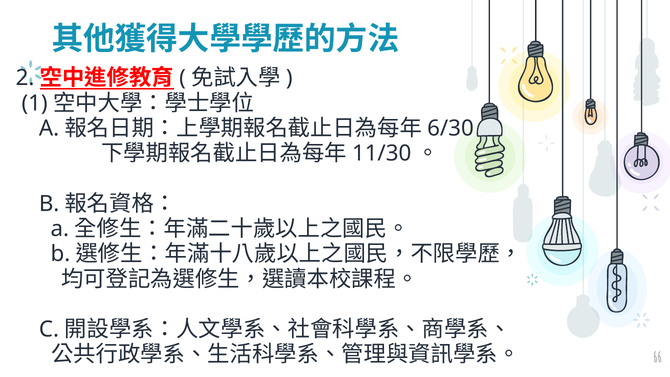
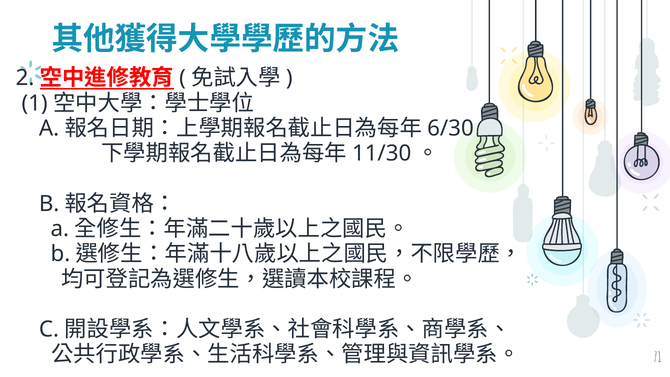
66: 66 -> 71 (657, 357)
